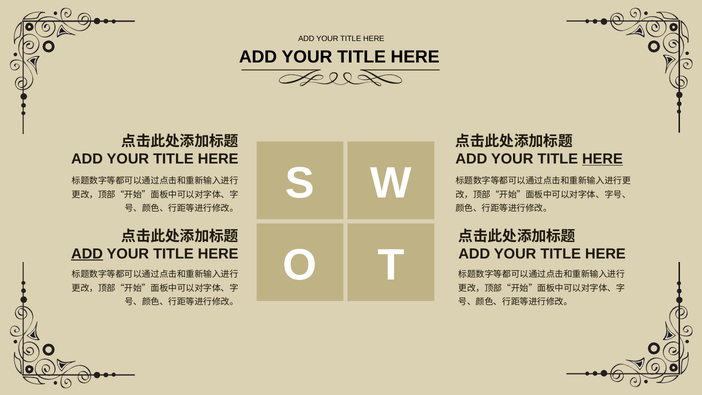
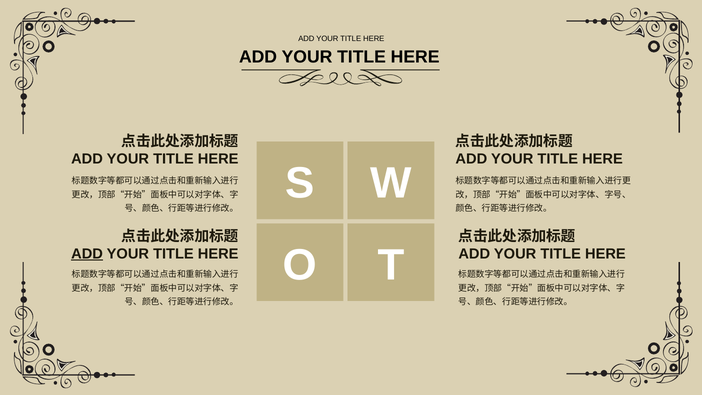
HERE underline: present -> none (602, 159)
